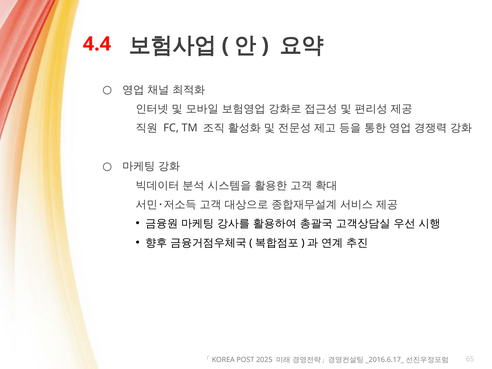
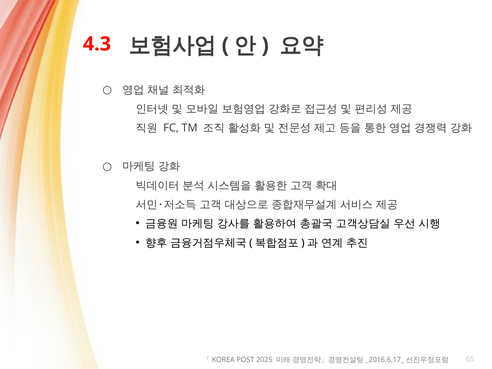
4.4: 4.4 -> 4.3 (97, 44)
